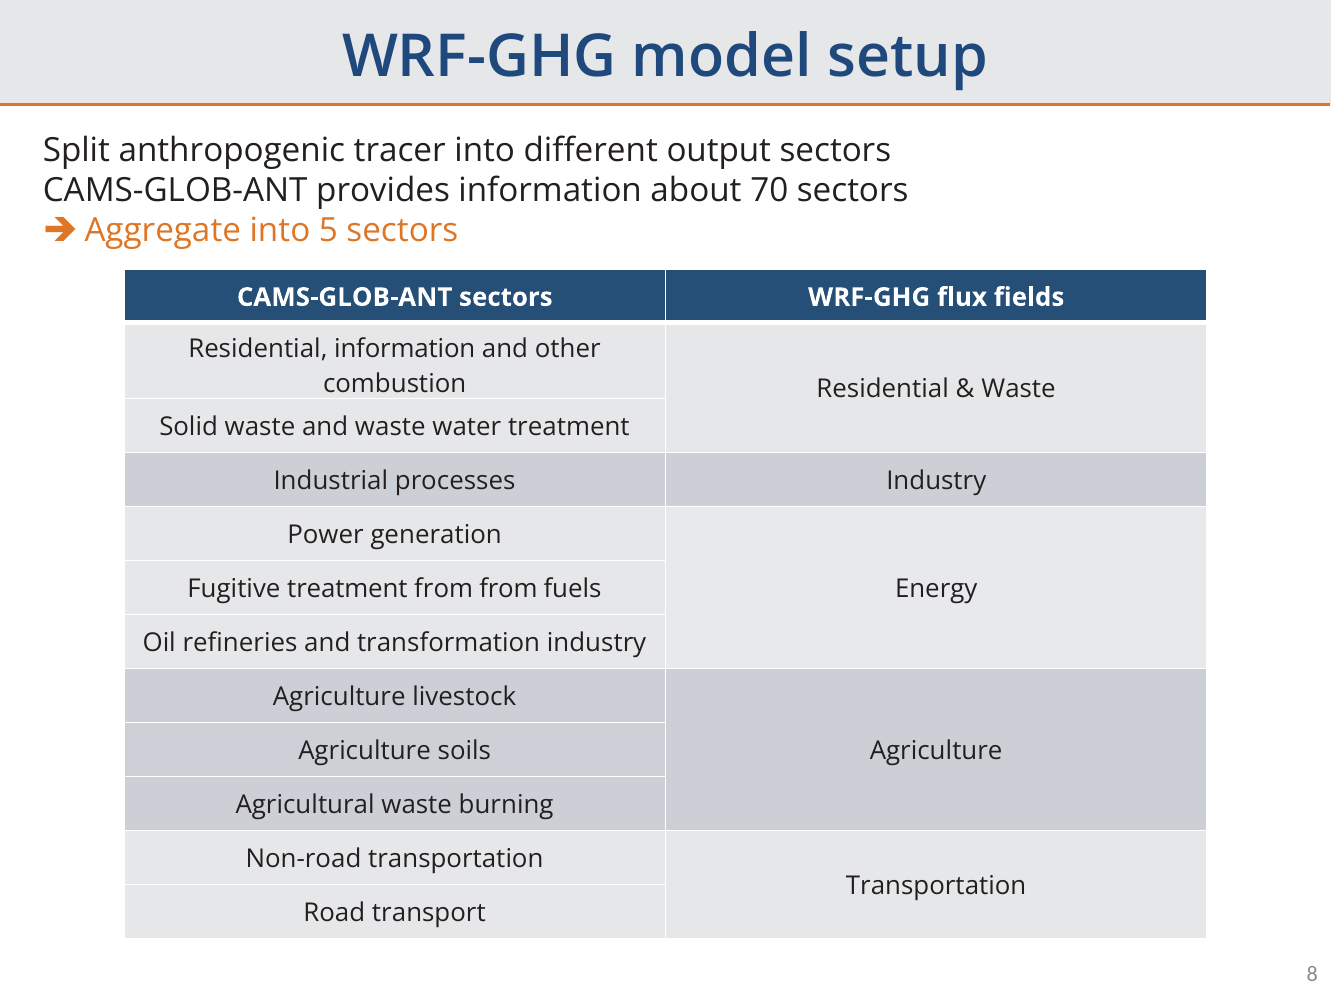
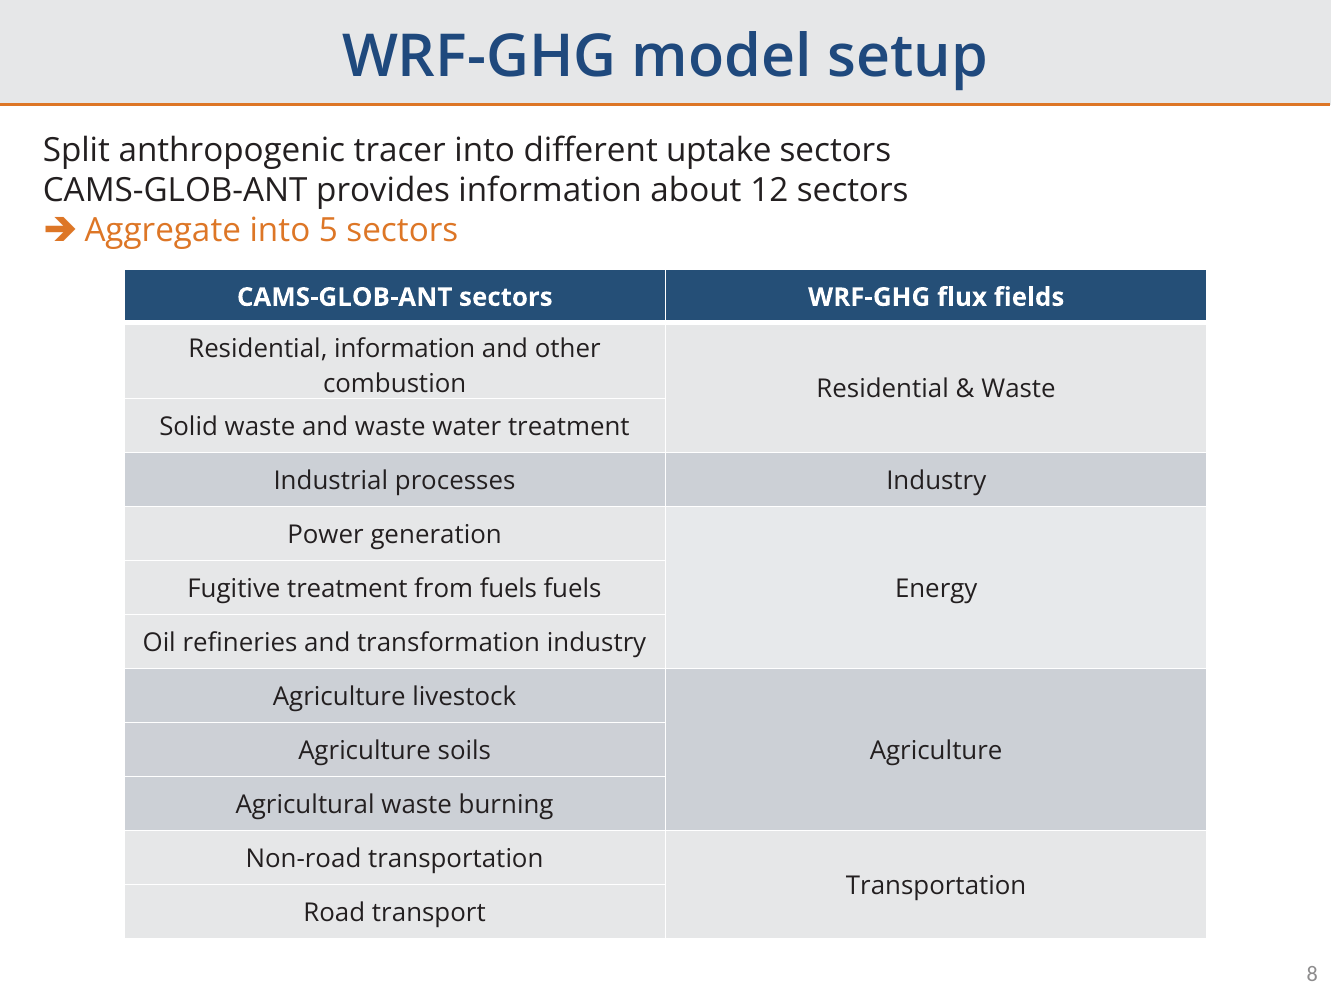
output: output -> uptake (719, 150)
70: 70 -> 12 (769, 190)
from from: from -> fuels (508, 588)
